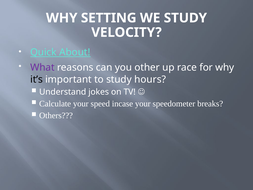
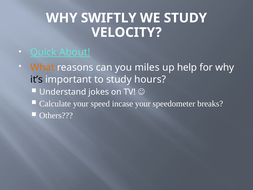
SETTING: SETTING -> SWIFTLY (109, 18)
What colour: purple -> orange (42, 67)
other: other -> miles (147, 67)
race: race -> help (187, 67)
